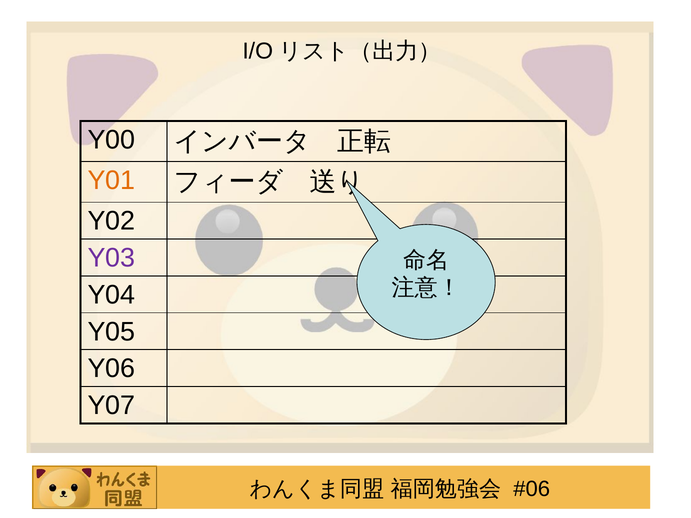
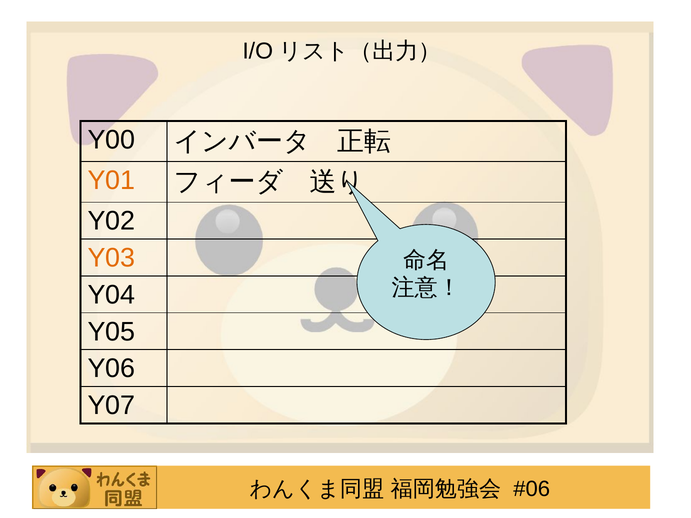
Y03 colour: purple -> orange (111, 258)
